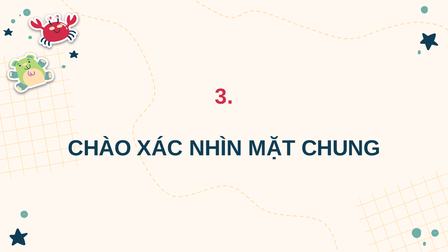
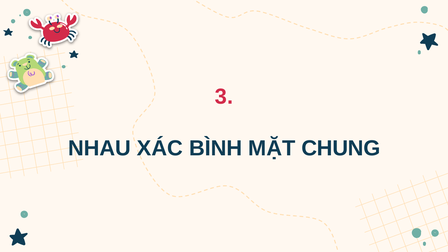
CHÀO: CHÀO -> NHAU (99, 148)
NHÌN: NHÌN -> BÌNH (216, 148)
